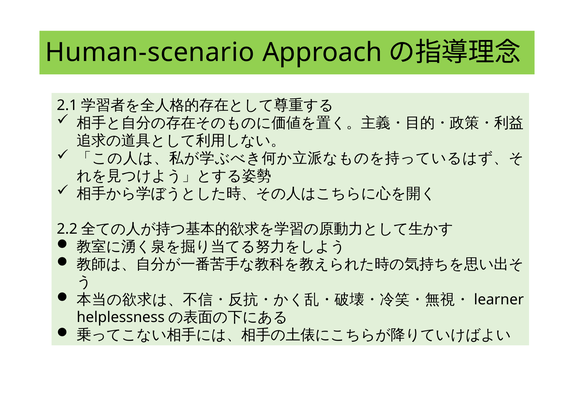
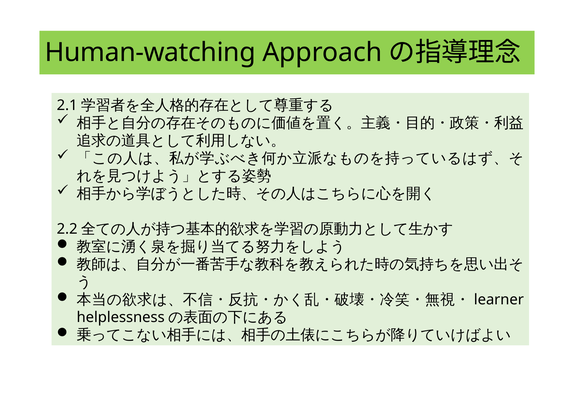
Human-scenario: Human-scenario -> Human-watching (150, 52)
